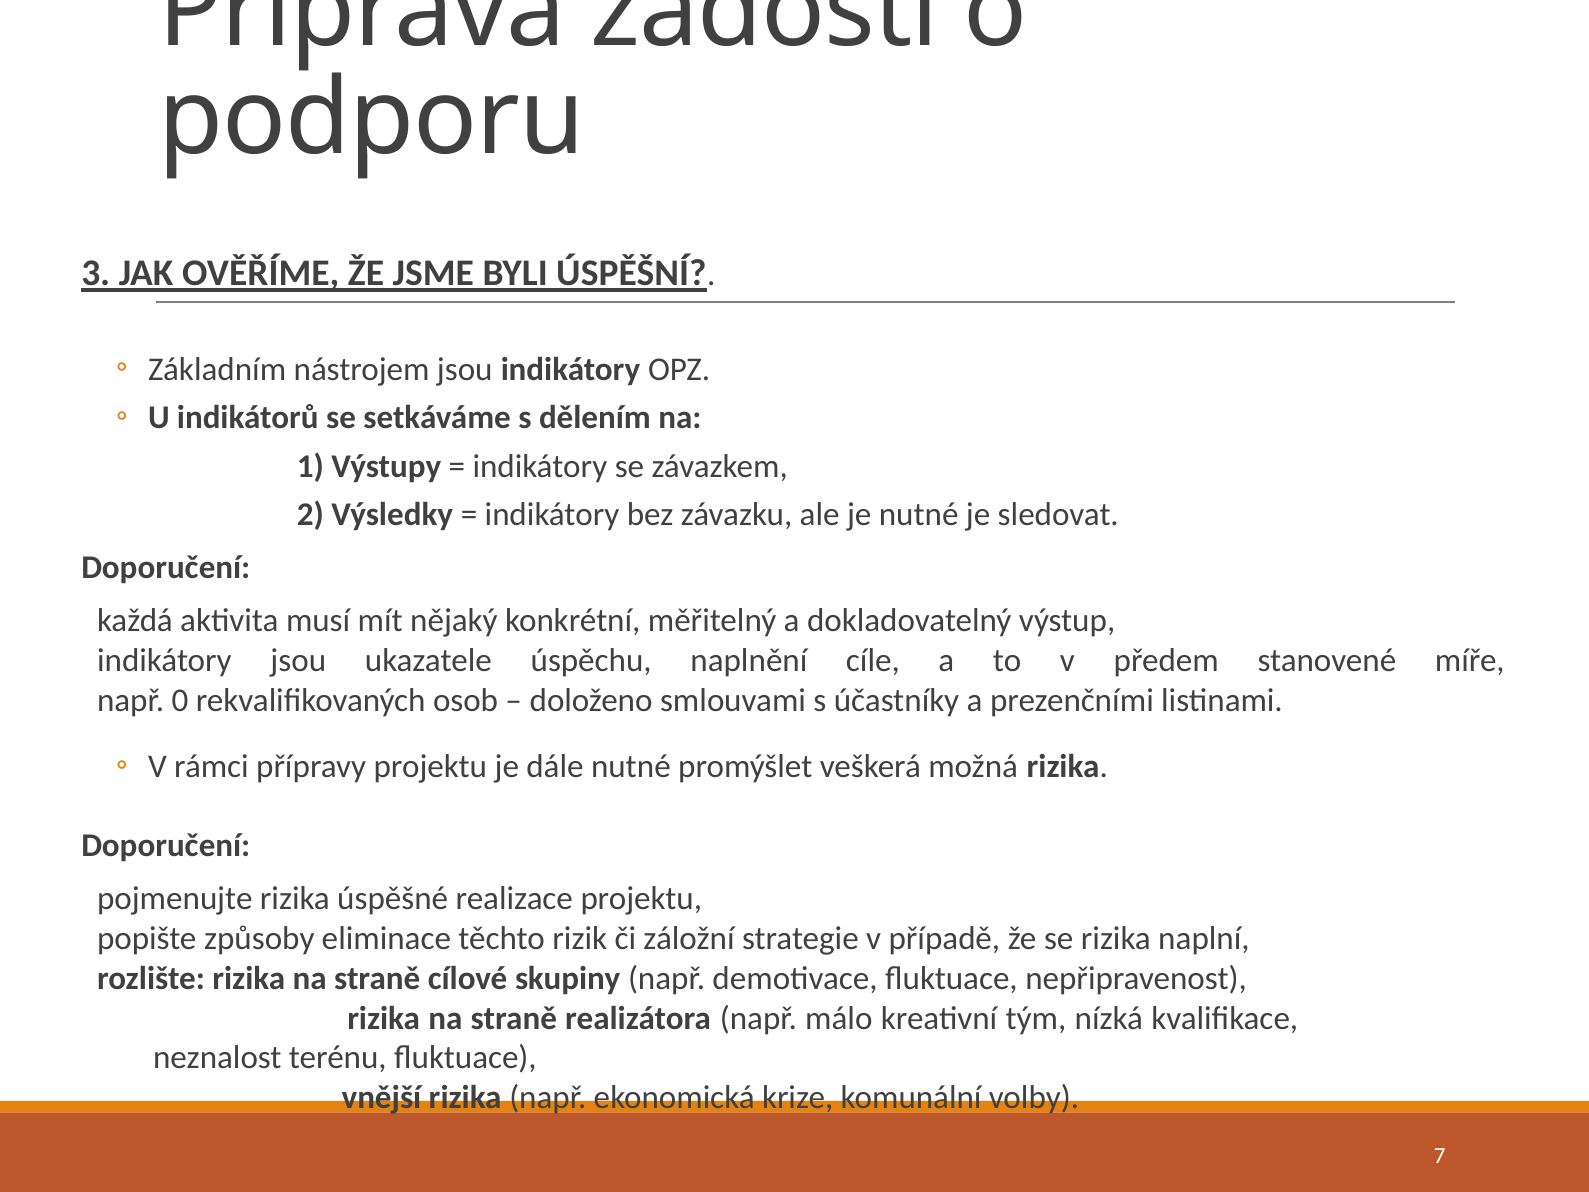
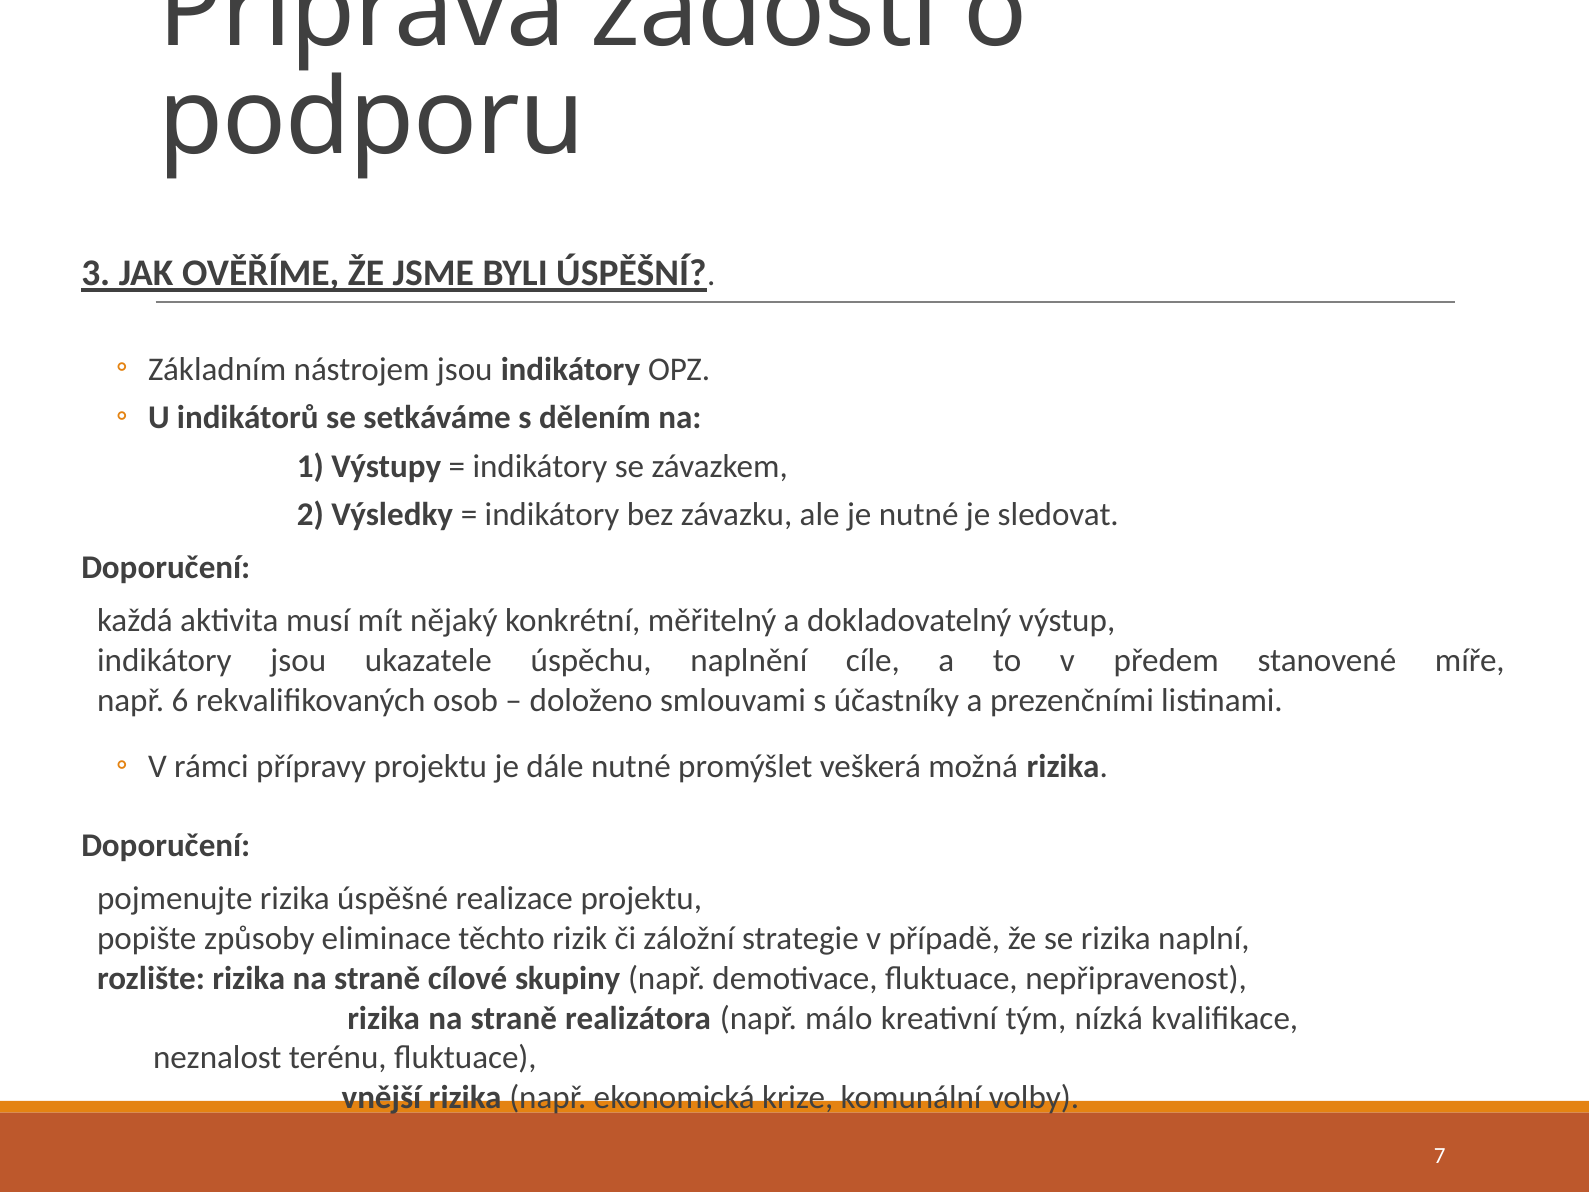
0: 0 -> 6 (180, 700)
